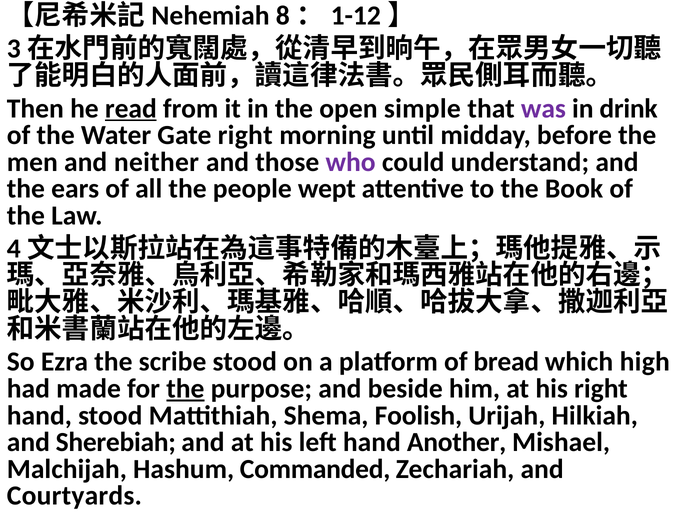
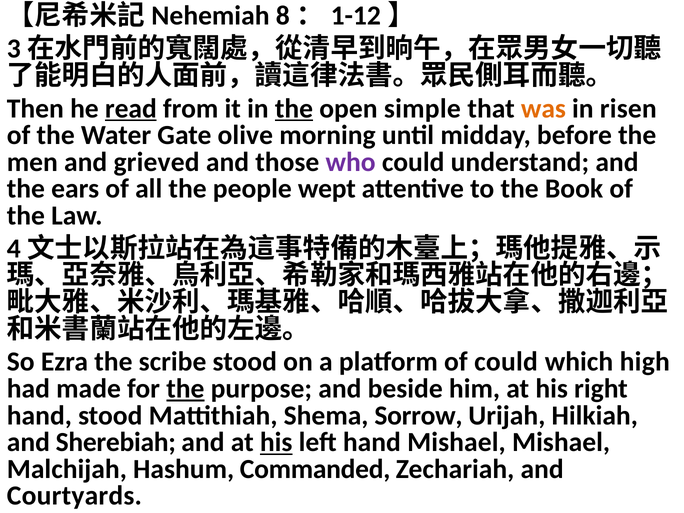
the underline: none -> present (294, 108)
was colour: purple -> orange (543, 108)
drink: drink -> risen (628, 108)
Gate right: right -> olive (245, 135)
neither: neither -> grieved (157, 162)
of bread: bread -> could (506, 362)
Foolish: Foolish -> Sorrow (419, 415)
his underline: none -> present (276, 442)
hand Another: Another -> Mishael (456, 442)
